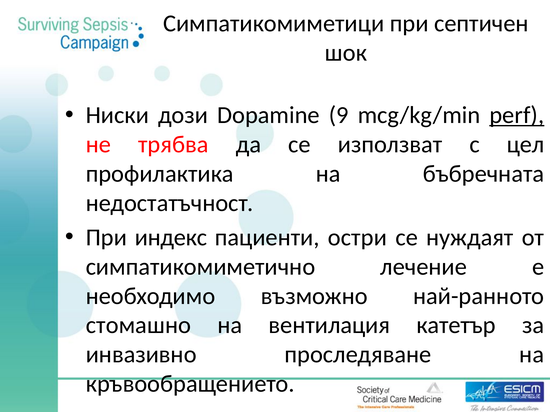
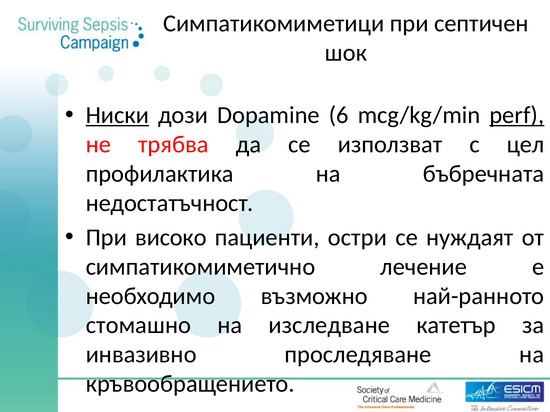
Ниски underline: none -> present (117, 115)
9: 9 -> 6 (339, 115)
индекс: индекс -> високо (171, 238)
вентилация: вентилация -> изследване (329, 326)
